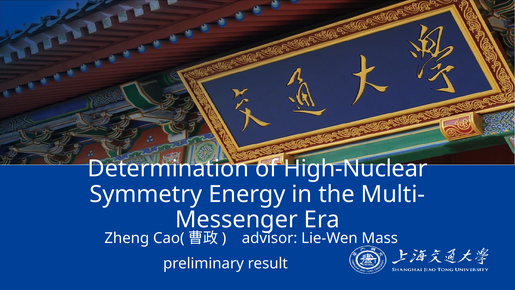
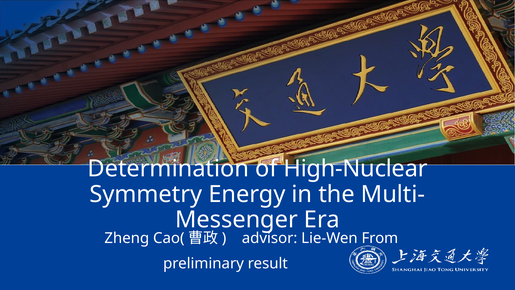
Mass: Mass -> From (380, 238)
